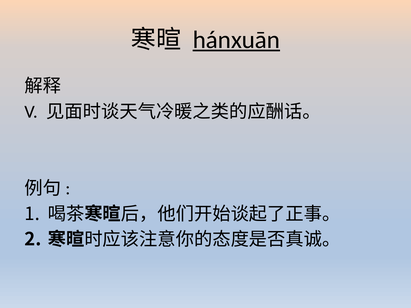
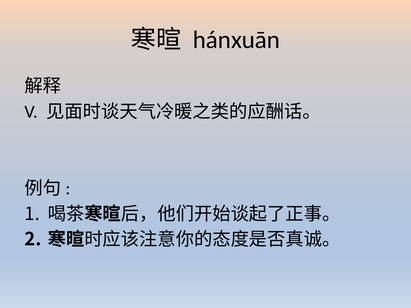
hánxuān underline: present -> none (236, 40)
